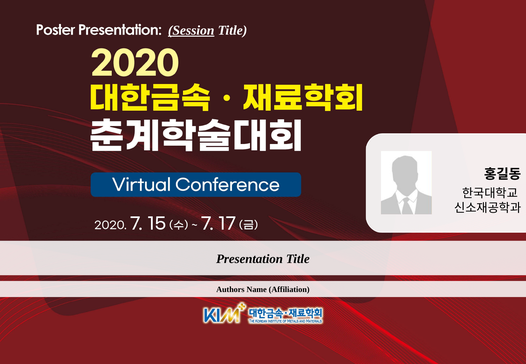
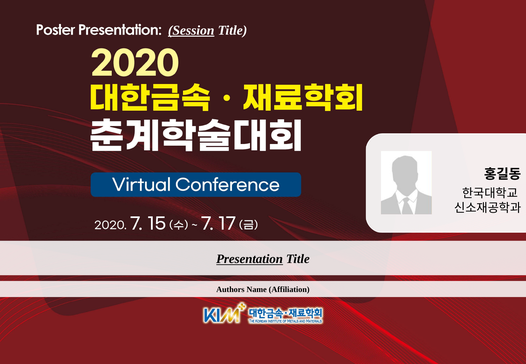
Presentation underline: none -> present (250, 259)
